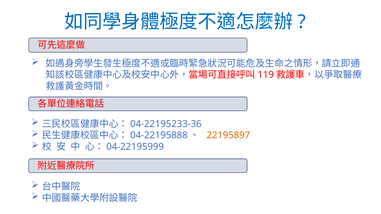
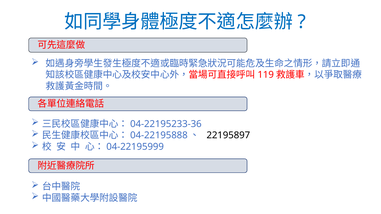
22195897 colour: orange -> black (228, 135)
